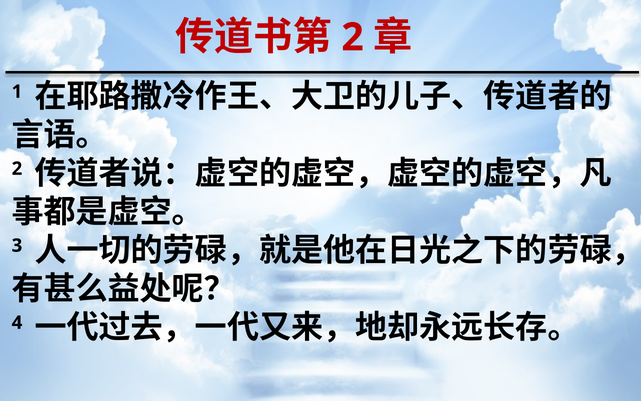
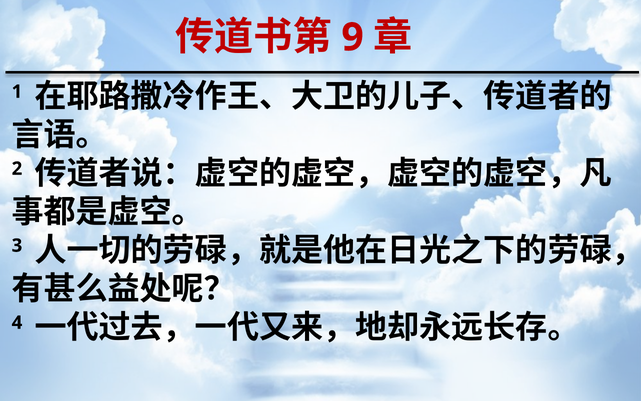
2: 2 -> 9 (353, 37)
